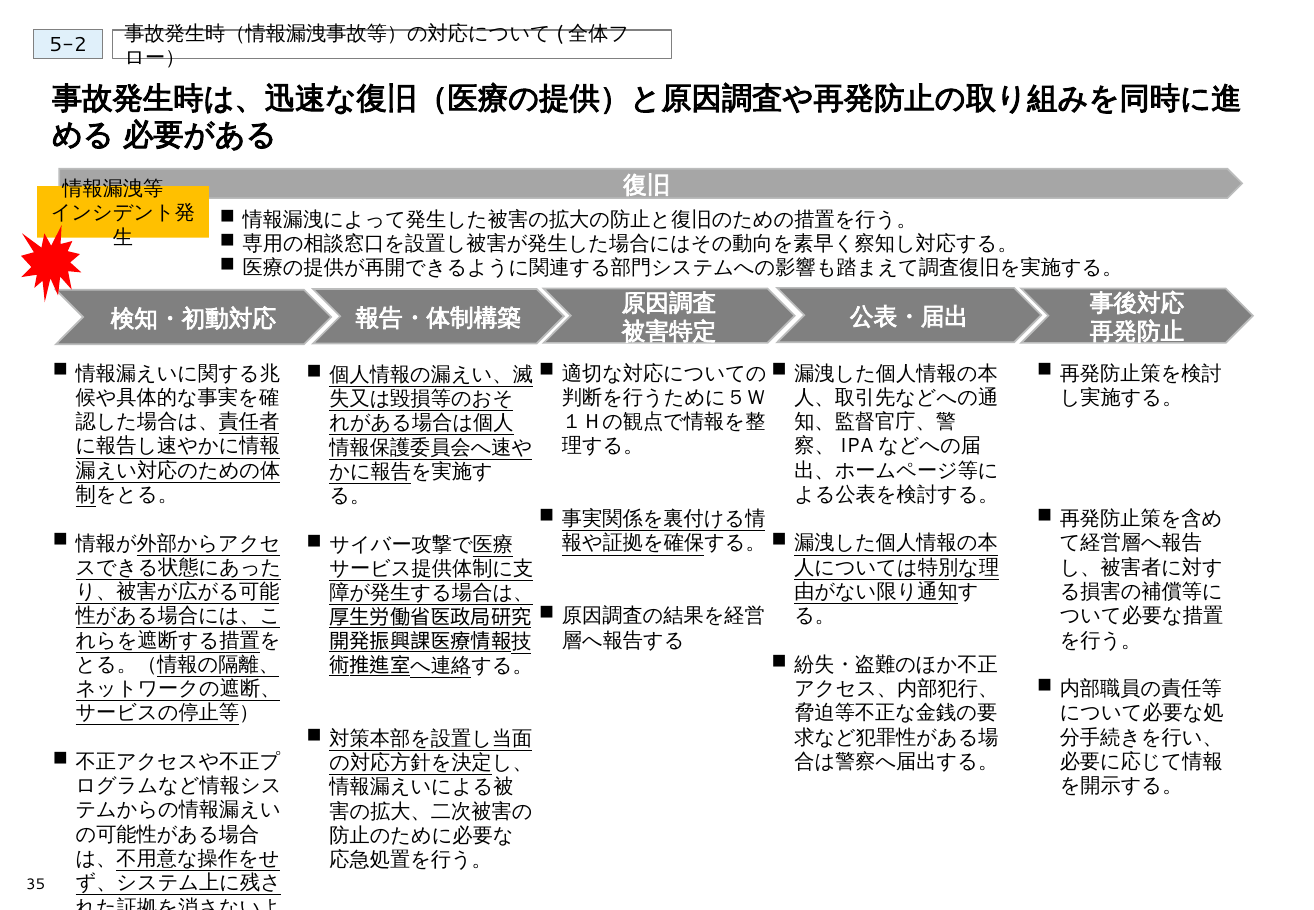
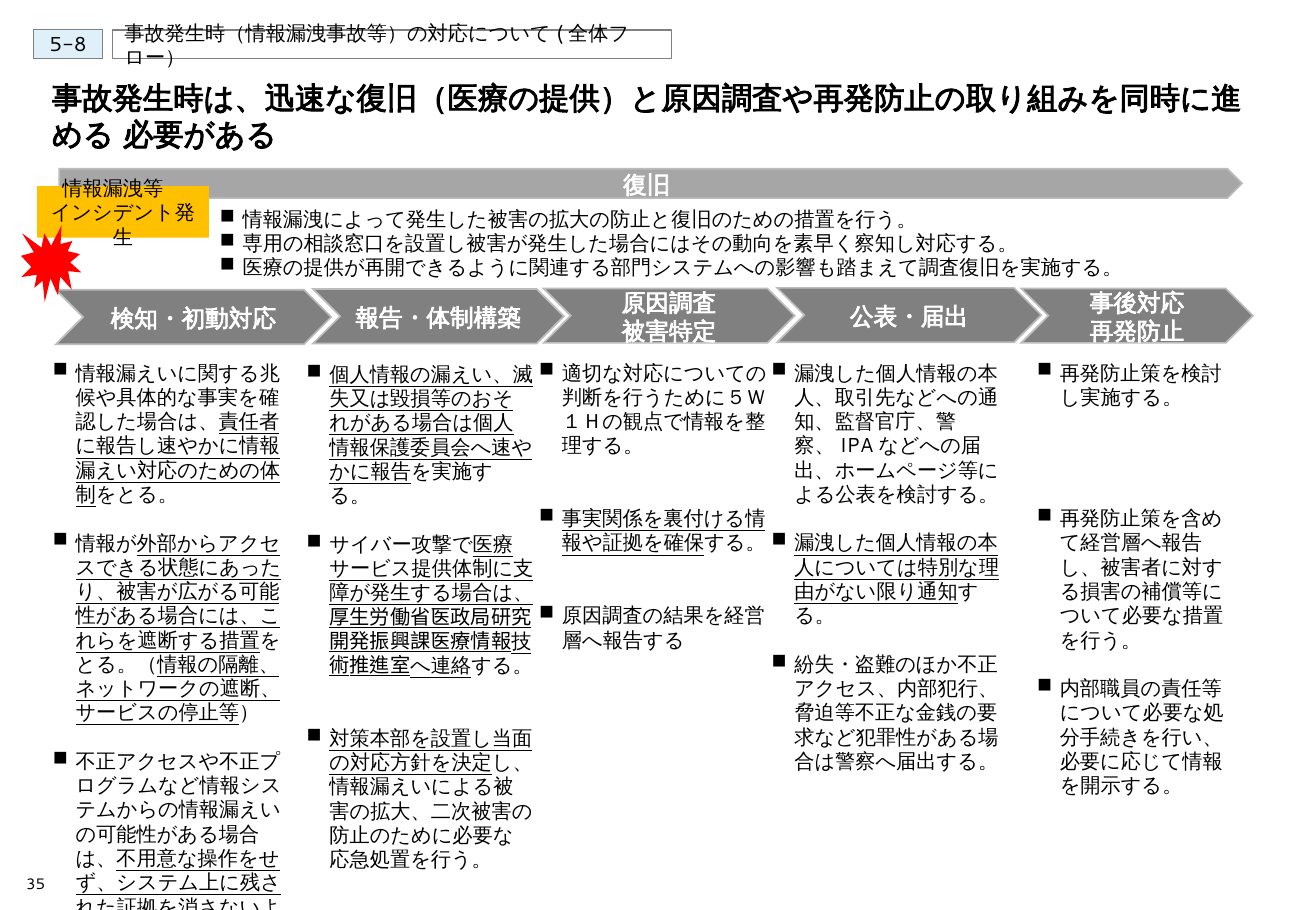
5-2: 5-2 -> 5-8 (68, 45)
